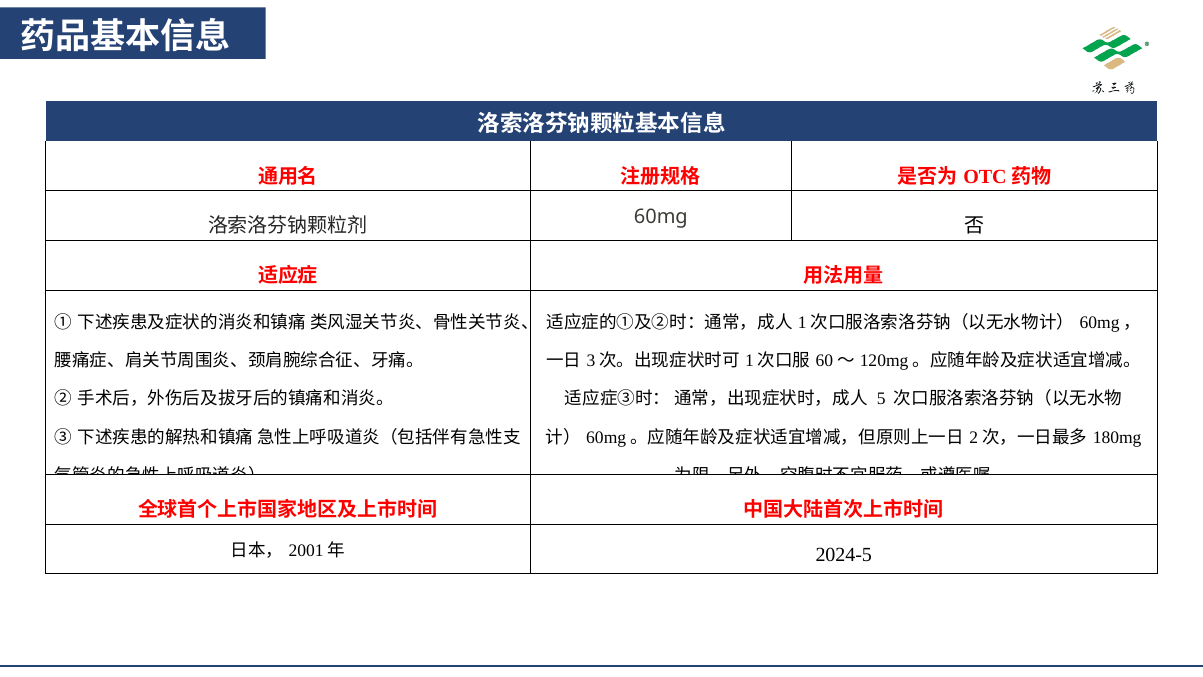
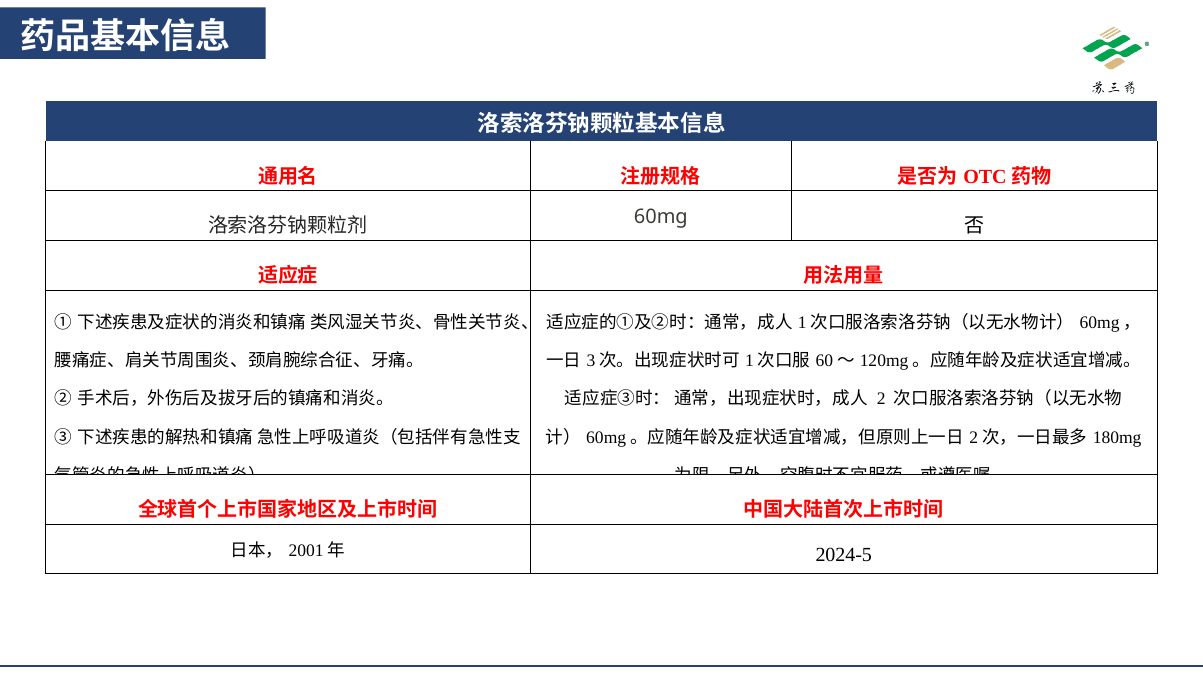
5: 5 -> 2 (881, 399)
